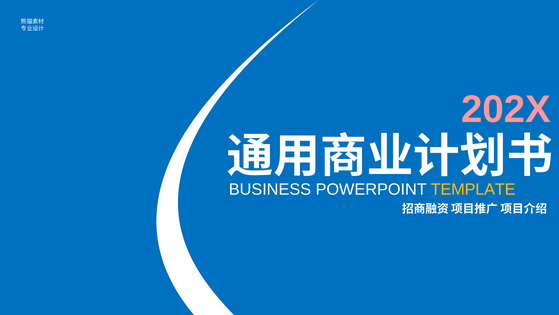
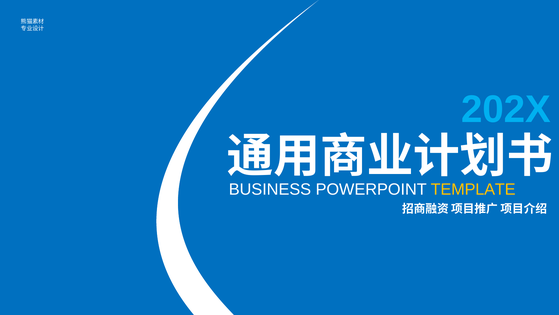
202X colour: pink -> light blue (506, 109)
